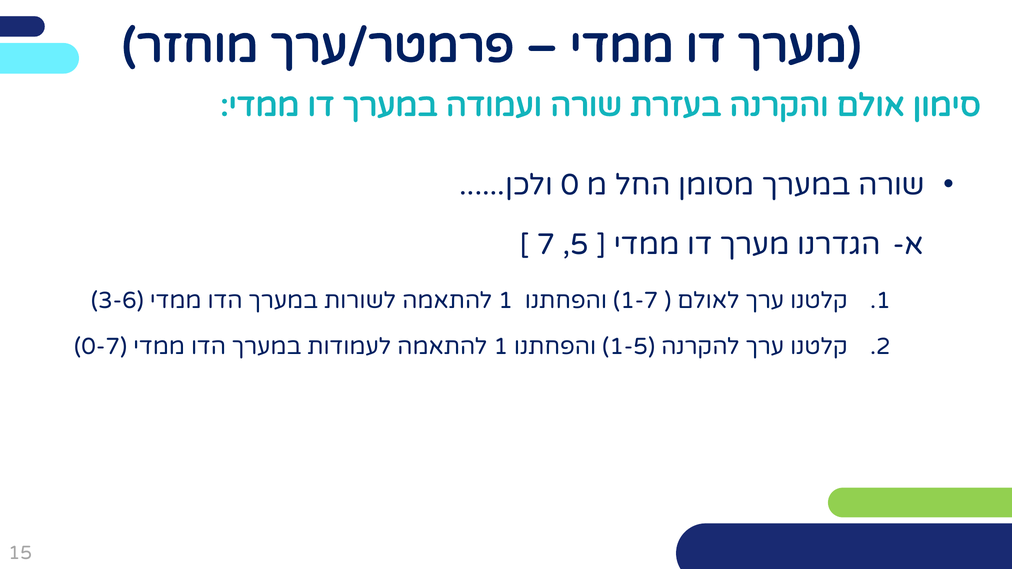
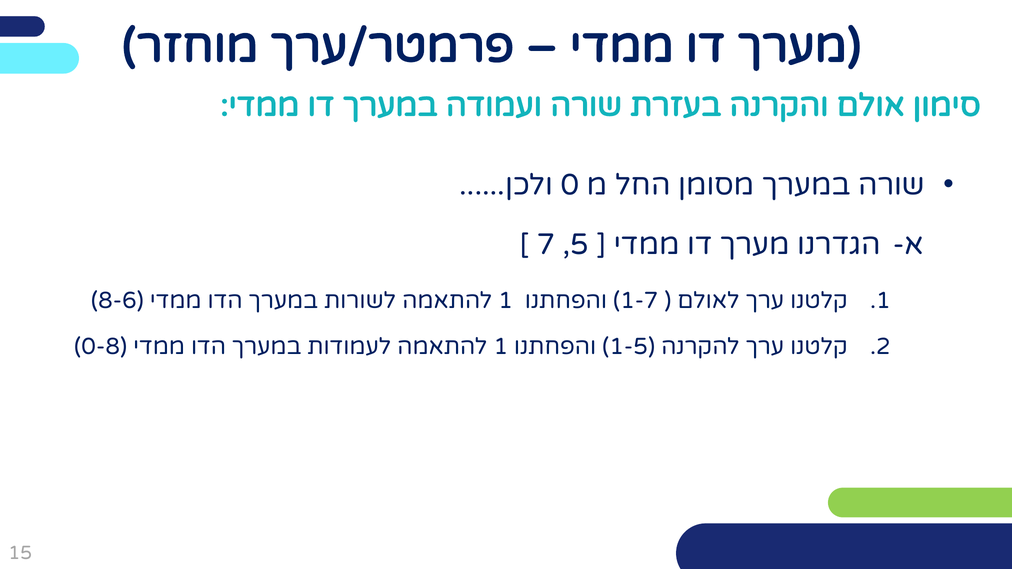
3-6: 3-6 -> 8-6 (117, 301)
0-7: 0-7 -> 0-8 (101, 347)
